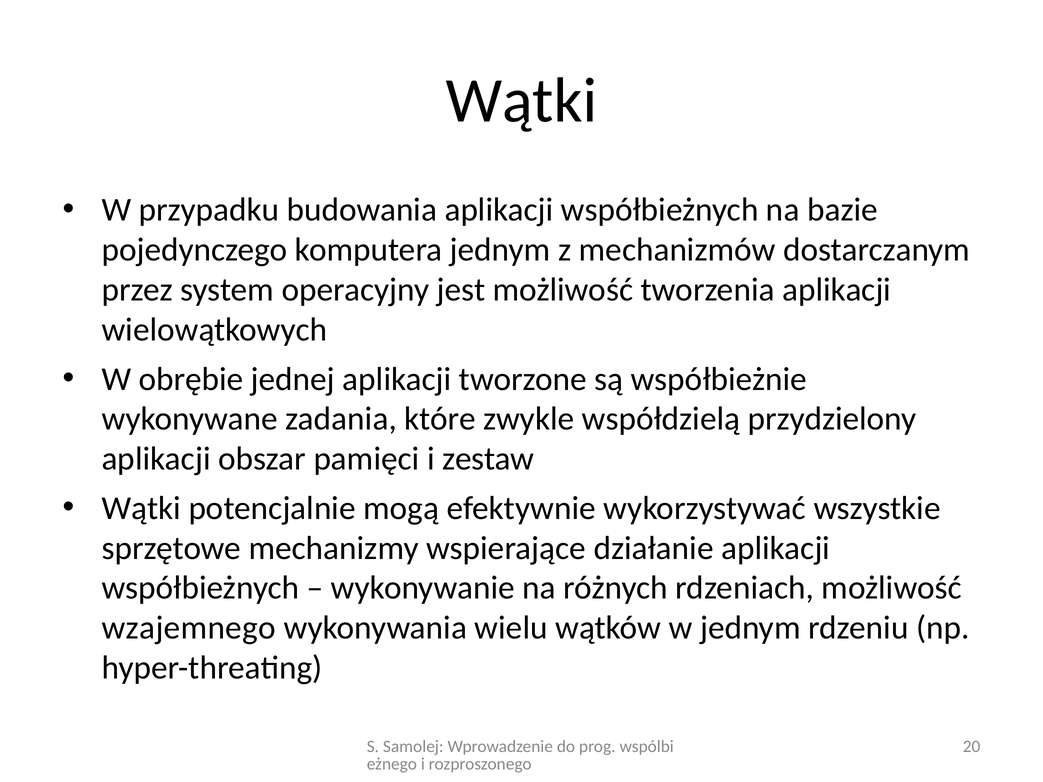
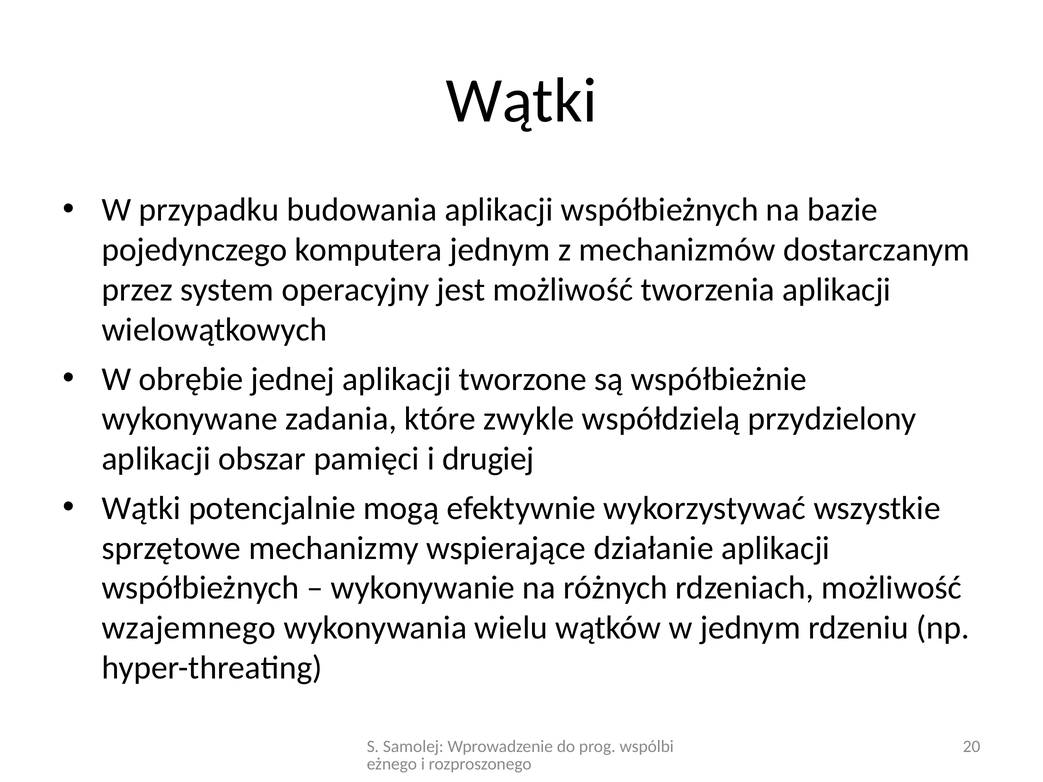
zestaw: zestaw -> drugiej (488, 459)
